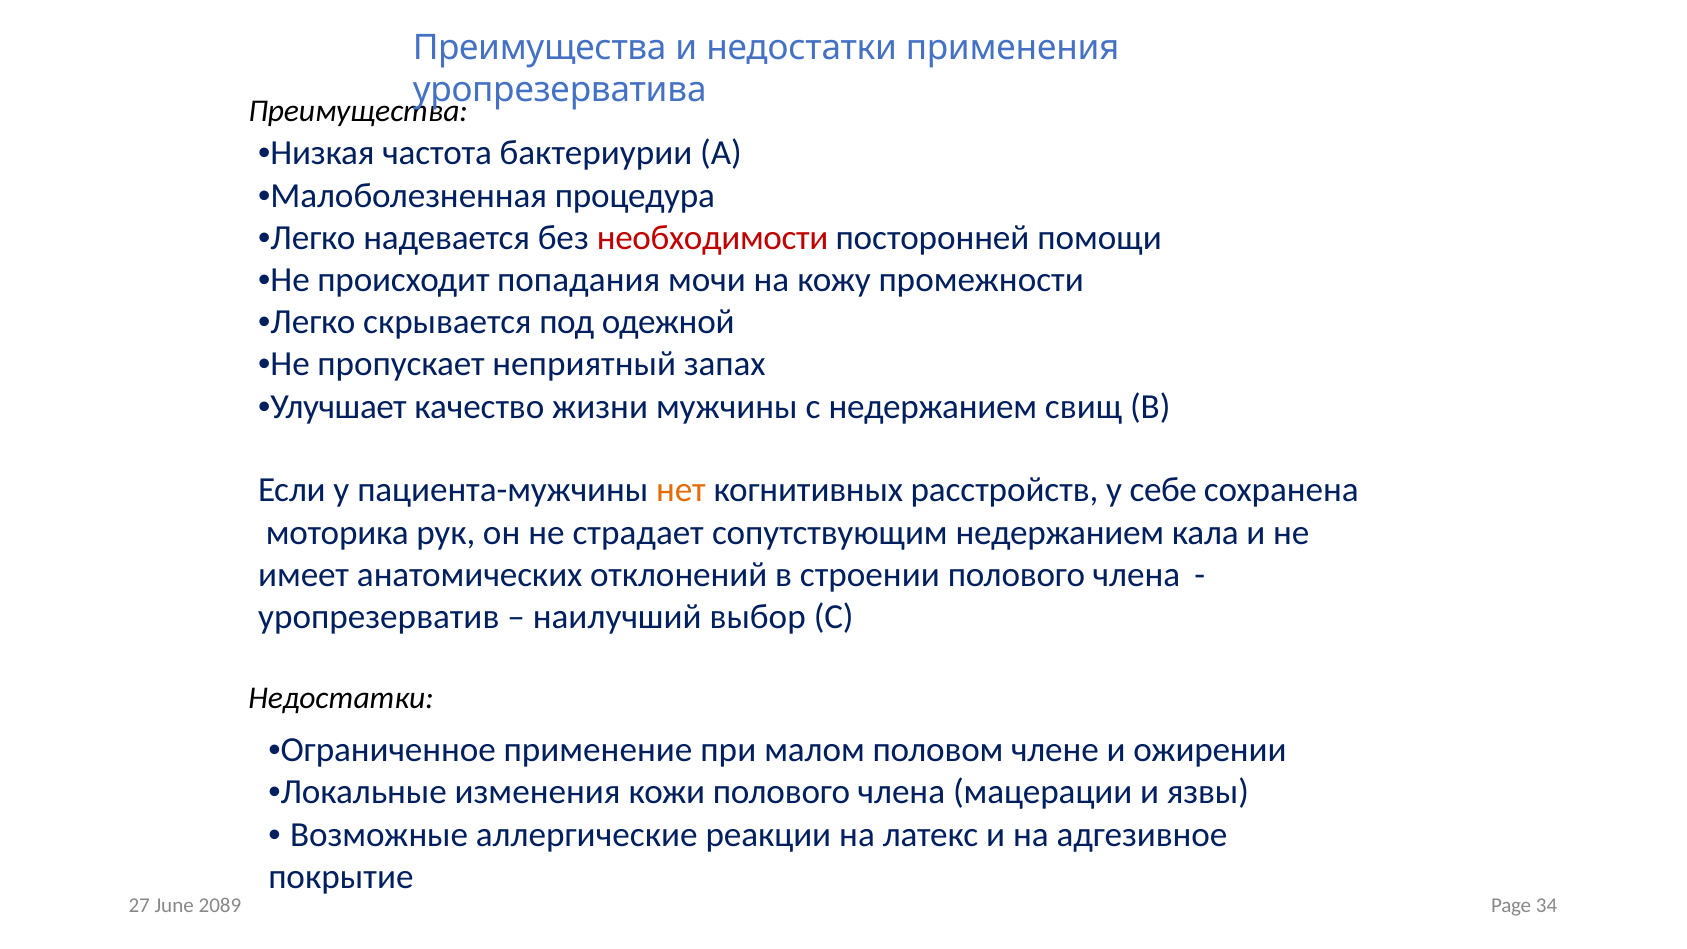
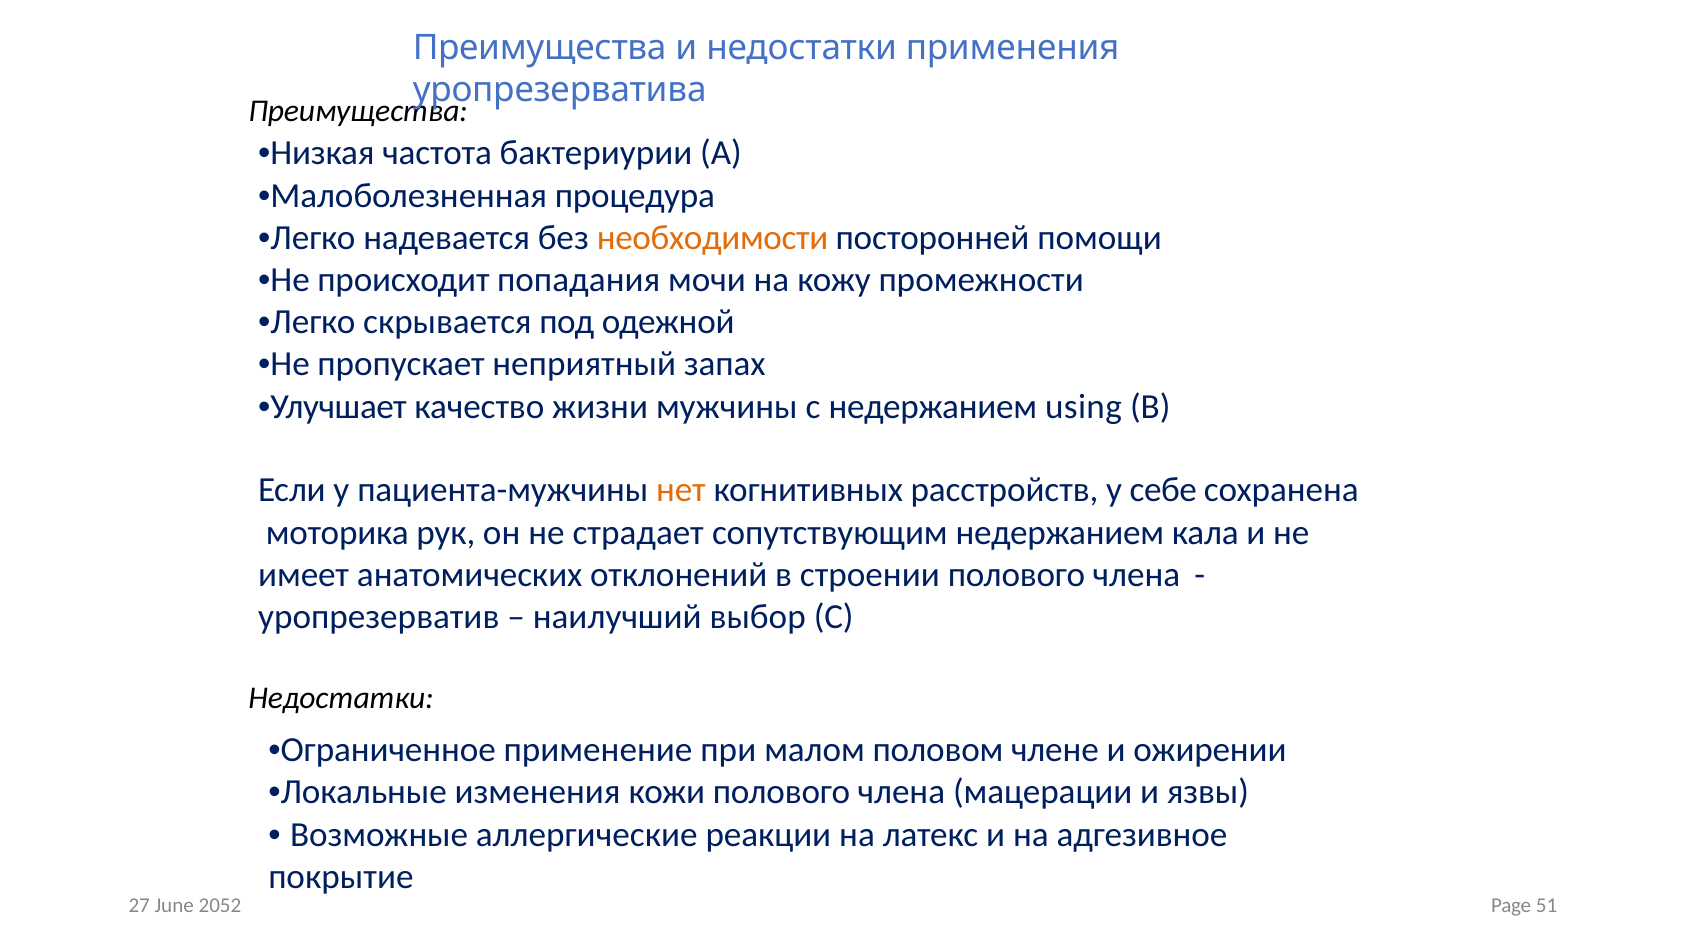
необходимости colour: red -> orange (713, 238)
свищ: свищ -> using (1083, 406)
2089: 2089 -> 2052 (220, 905)
34: 34 -> 51 (1547, 905)
